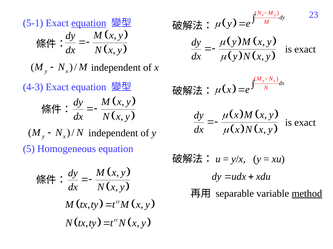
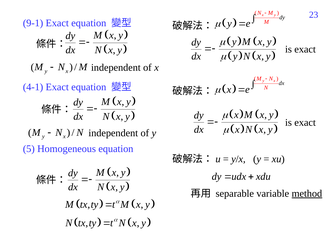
5-1: 5-1 -> 9-1 (33, 23)
equation underline: present -> none (89, 23)
4-3: 4-3 -> 4-1 (33, 87)
